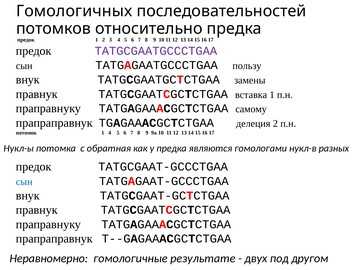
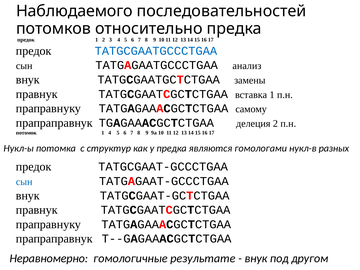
Гомологичных: Гомологичных -> Наблюдаемого (74, 11)
TATGCGAATGCCCTGAA colour: purple -> blue (156, 51)
пользу: пользу -> анализ (247, 66)
обратная: обратная -> структур (109, 148)
двух: двух -> внук (256, 258)
